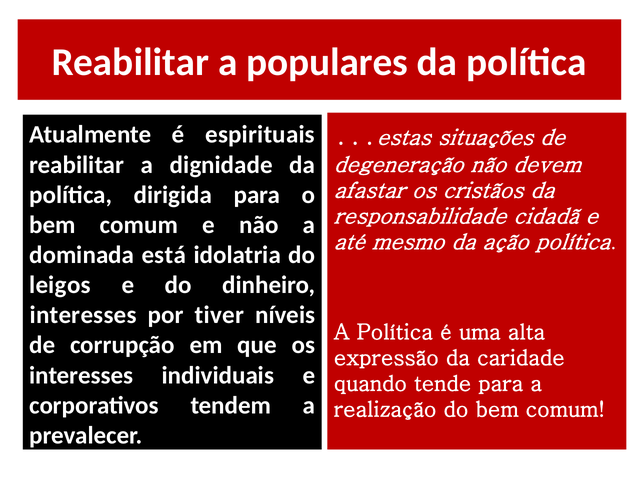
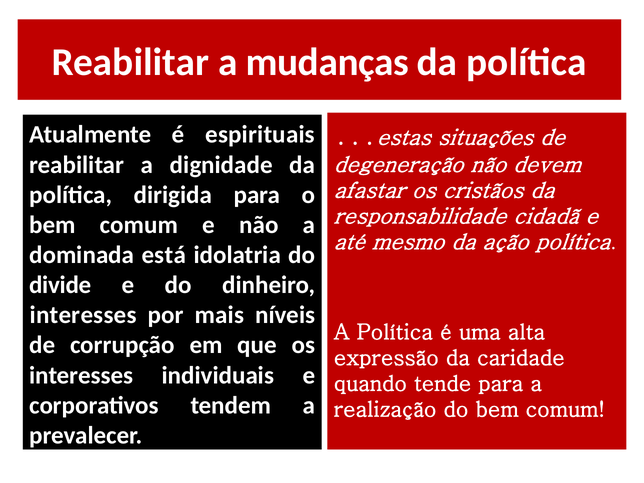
populares: populares -> mudanças (327, 62)
leigos: leigos -> divide (60, 285)
tiver: tiver -> mais (219, 315)
